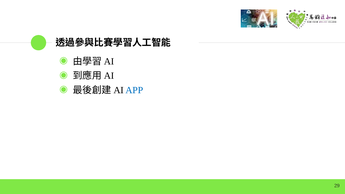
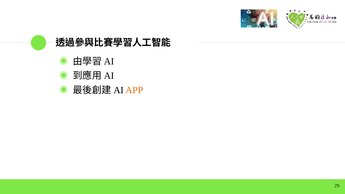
APP colour: blue -> orange (134, 90)
